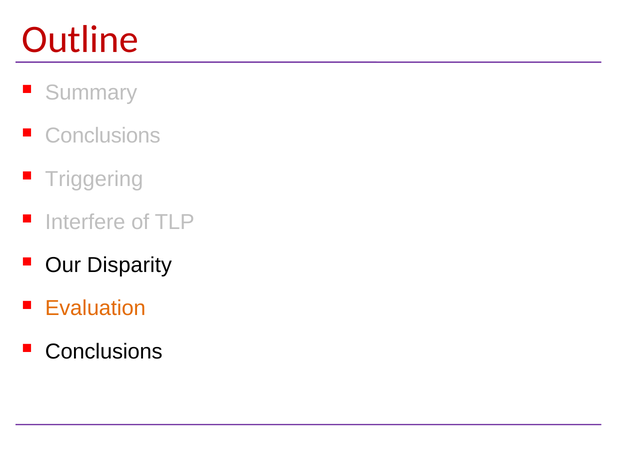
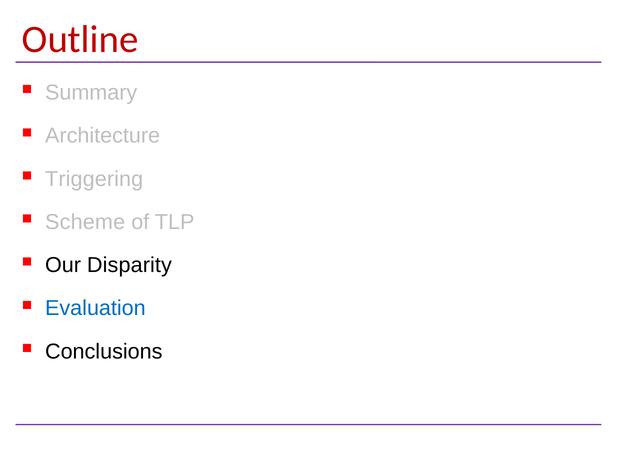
Conclusions: Conclusions -> Architecture (103, 136)
Interfere: Interfere -> Scheme (85, 222)
Evaluation colour: orange -> blue (95, 309)
